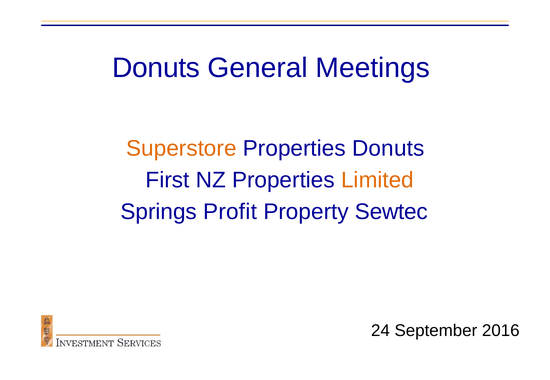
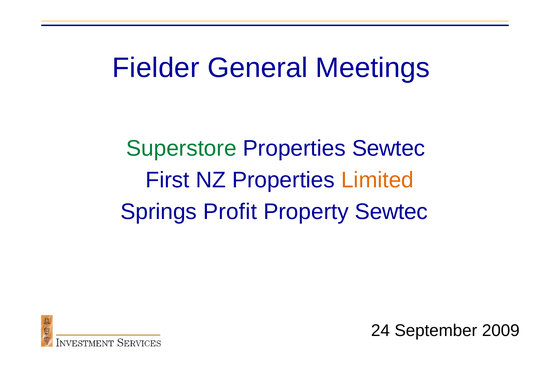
Donuts: Donuts -> Fielder (156, 68)
Superstore colour: orange -> green (181, 149)
Properties Donuts: Donuts -> Sewtec (389, 149)
2016: 2016 -> 2009 (501, 331)
